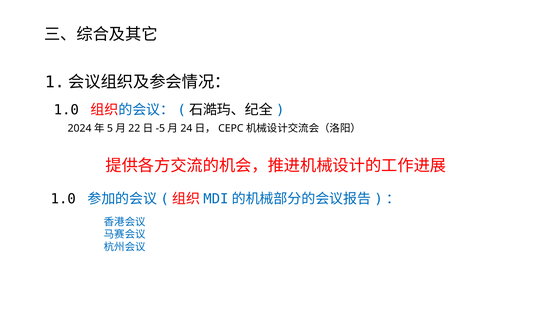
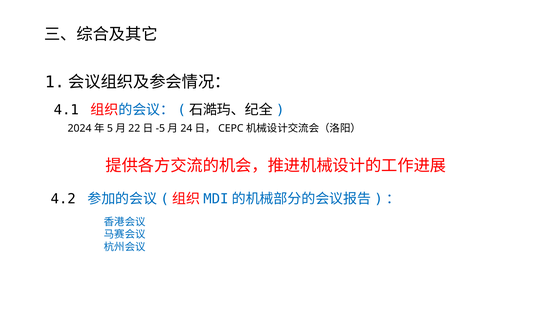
1.0: 1.0 -> 4.1 (66, 110)
1.0: 1.0 -> 4.2 (63, 199)
